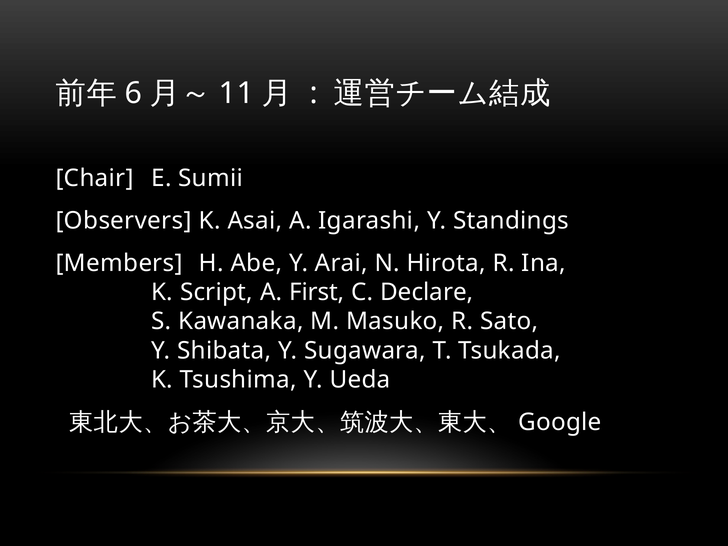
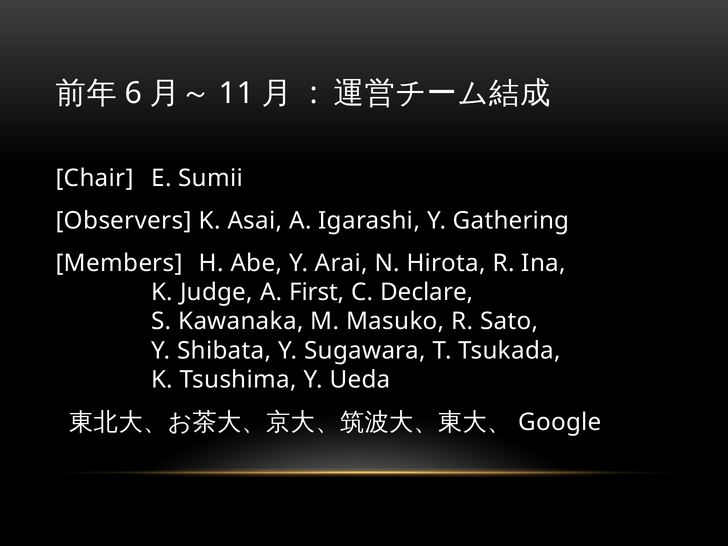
Standings: Standings -> Gathering (511, 221)
Script: Script -> Judge (216, 292)
